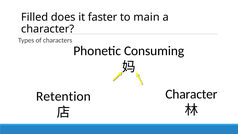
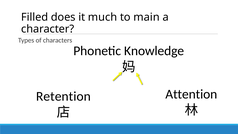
faster: faster -> much (103, 17)
Consuming: Consuming -> Knowledge (154, 51)
Character: Character -> Attention (191, 94)
